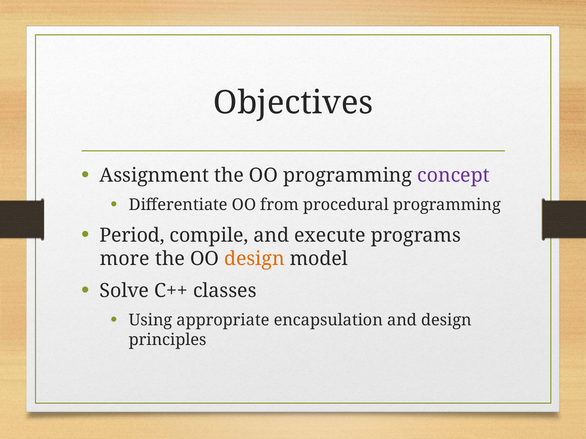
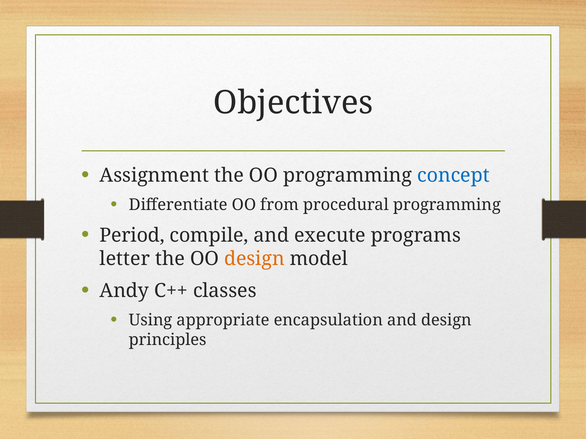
concept colour: purple -> blue (453, 176)
more: more -> letter (125, 259)
Solve: Solve -> Andy (124, 291)
